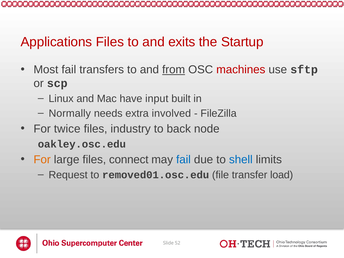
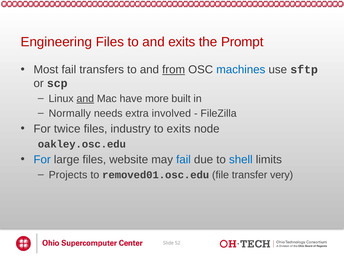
Applications: Applications -> Engineering (56, 42)
Startup: Startup -> Prompt (242, 42)
machines colour: red -> blue (241, 70)
and underline: none -> present (85, 99)
input: input -> more (157, 99)
to back: back -> exits (179, 129)
For colour: orange -> blue (42, 160)
connect: connect -> website (129, 160)
Request: Request -> Projects (68, 175)
load: load -> very (282, 175)
